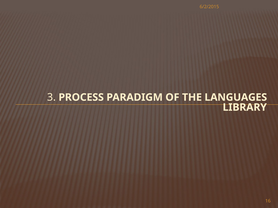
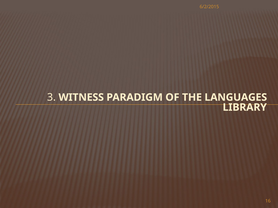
PROCESS: PROCESS -> WITNESS (81, 98)
